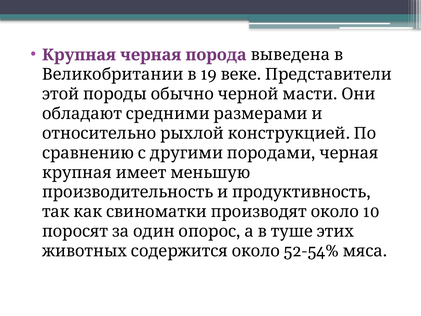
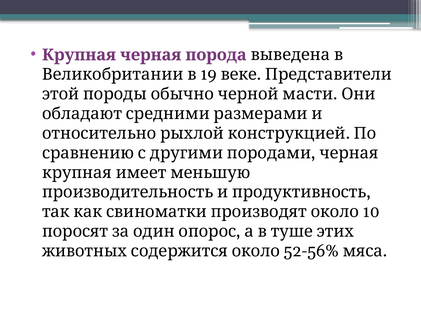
52-54%: 52-54% -> 52-56% (311, 251)
